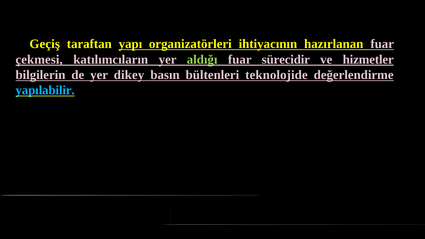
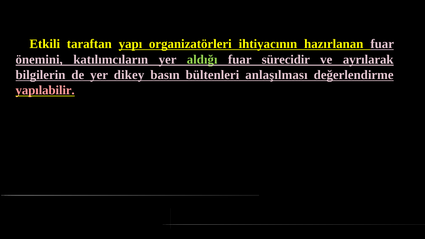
Geçiş: Geçiş -> Etkili (45, 44)
çekmesi: çekmesi -> önemini (39, 59)
hizmetler: hizmetler -> ayrılarak (368, 59)
teknolojide: teknolojide -> anlaşılması (276, 75)
yapılabilir colour: light blue -> pink (45, 90)
